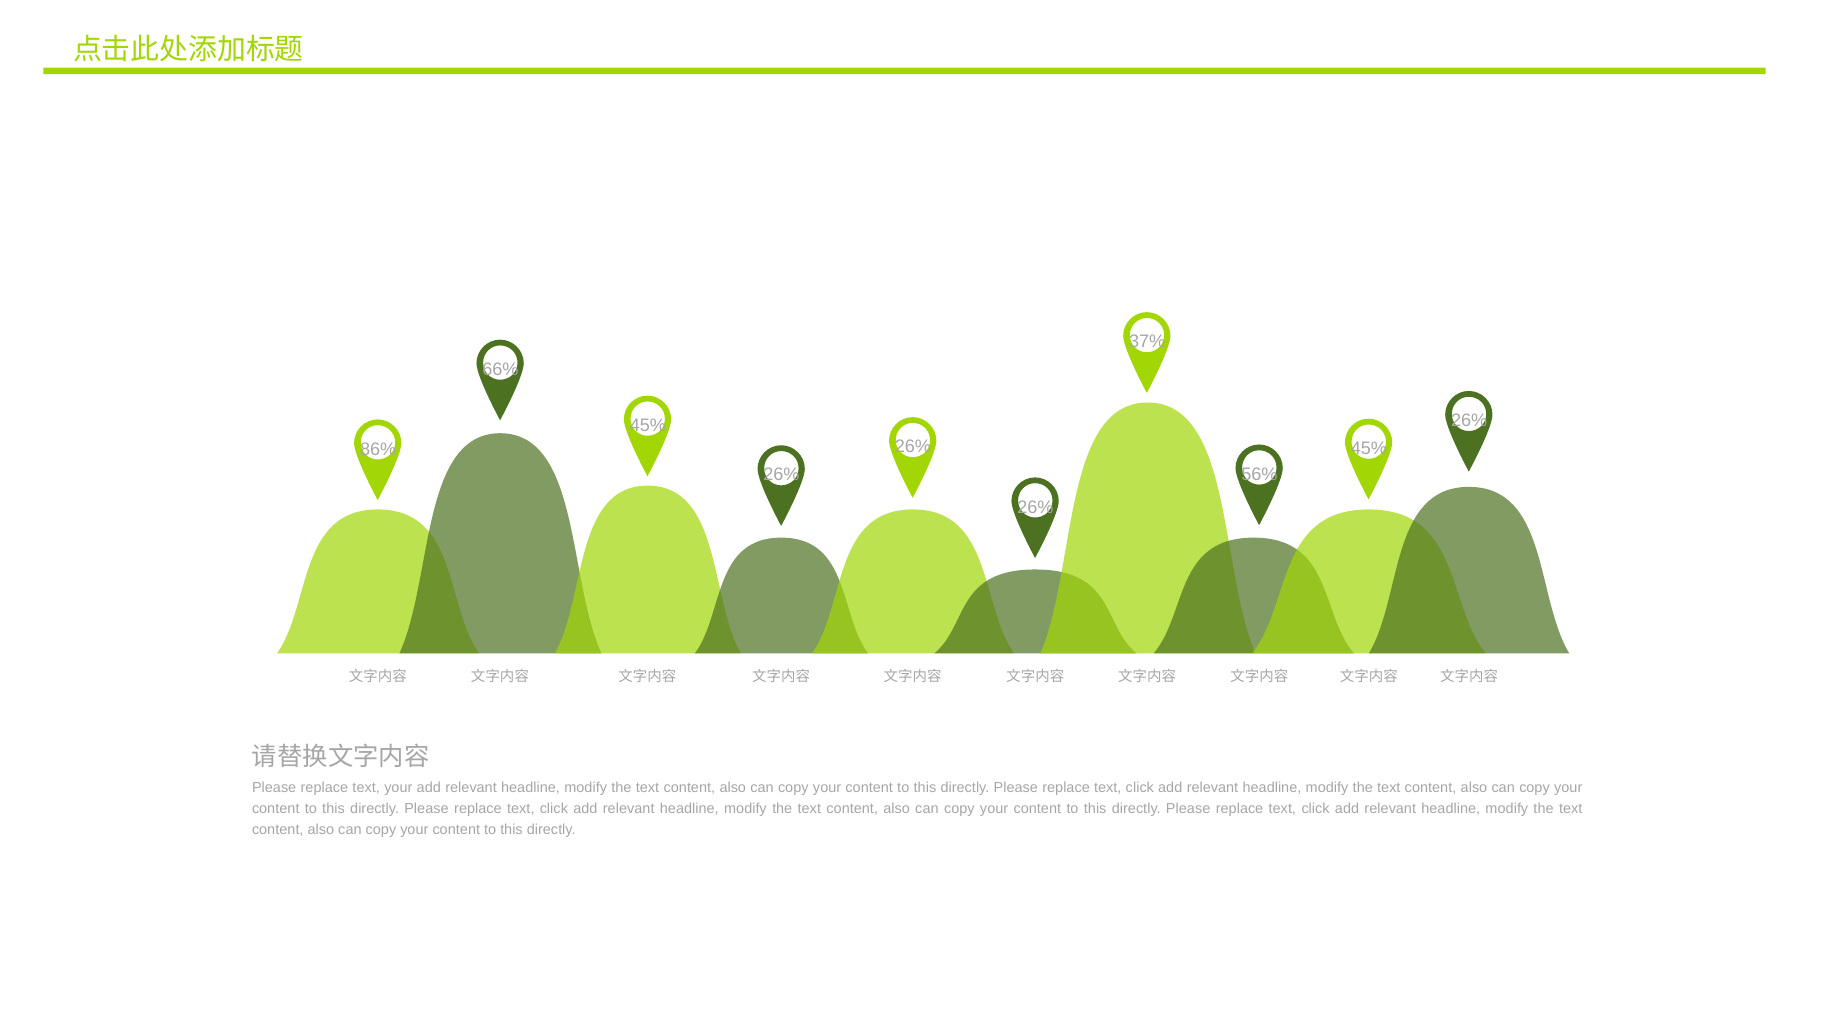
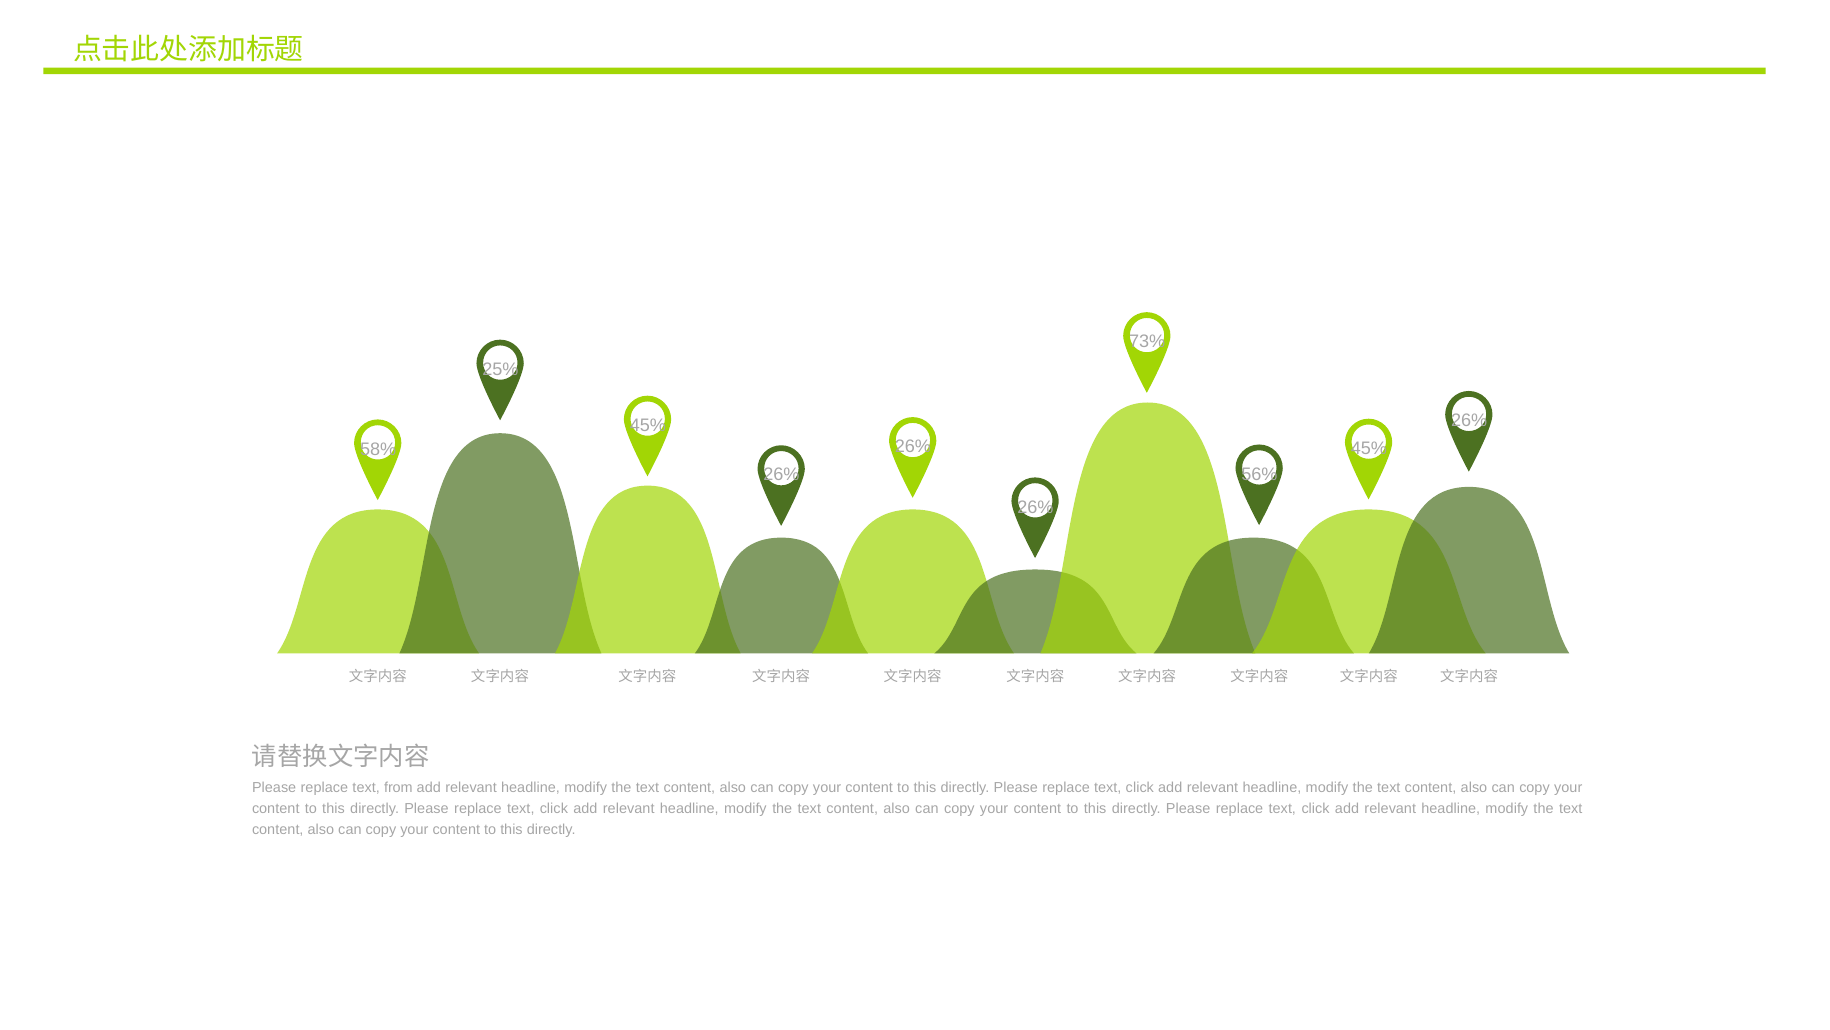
37%: 37% -> 73% (1147, 342)
66%: 66% -> 25% (500, 369)
86%: 86% -> 58% (378, 449)
text your: your -> from (398, 787)
